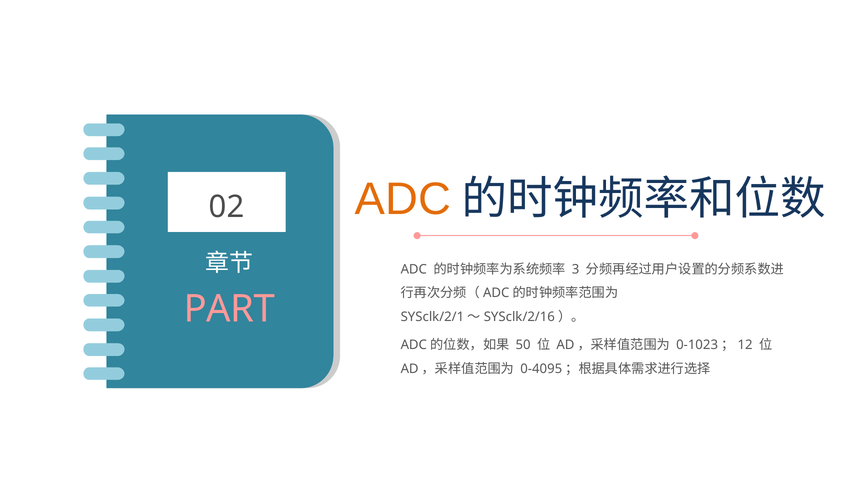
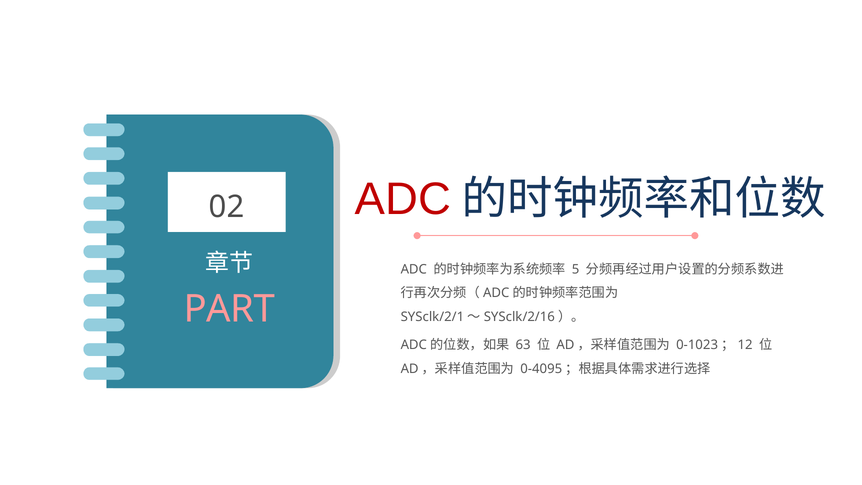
ADC colour: orange -> red (403, 199)
3: 3 -> 5 (576, 269)
50: 50 -> 63 (523, 345)
